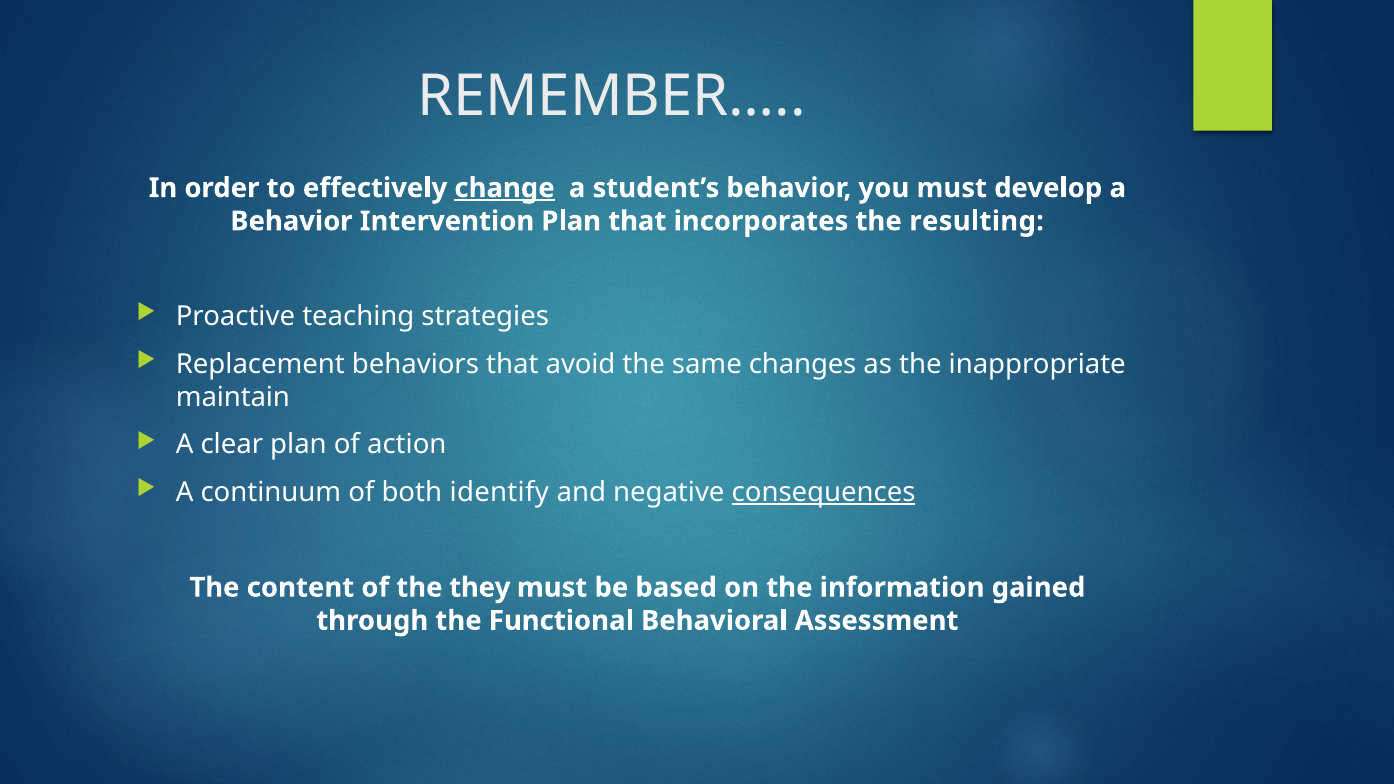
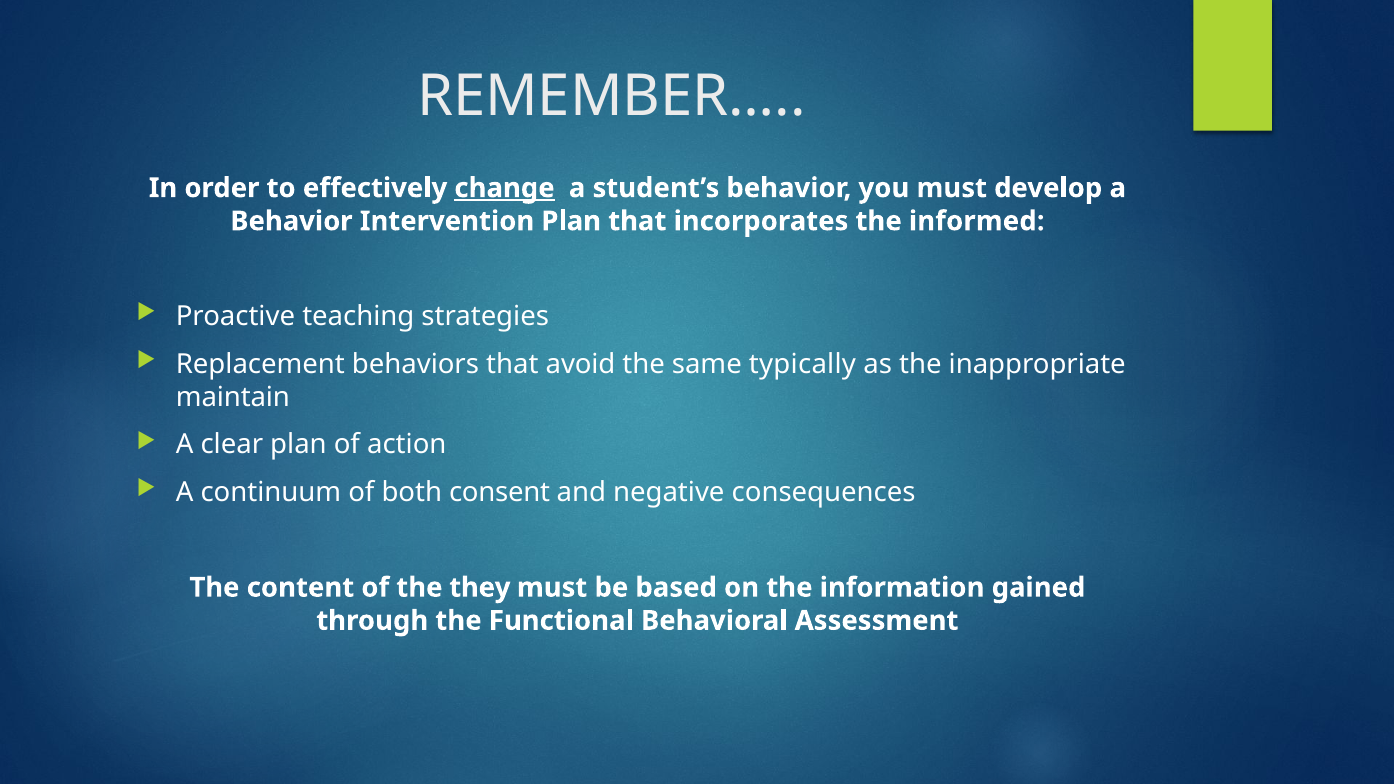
resulting: resulting -> informed (977, 221)
changes: changes -> typically (802, 364)
identify: identify -> consent (500, 492)
consequences underline: present -> none (824, 492)
